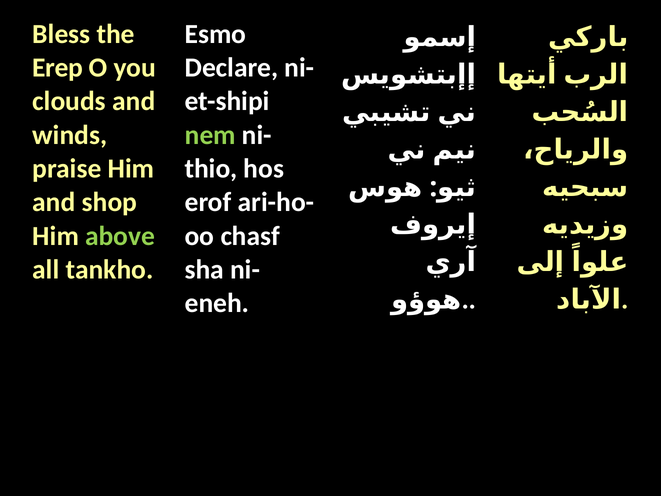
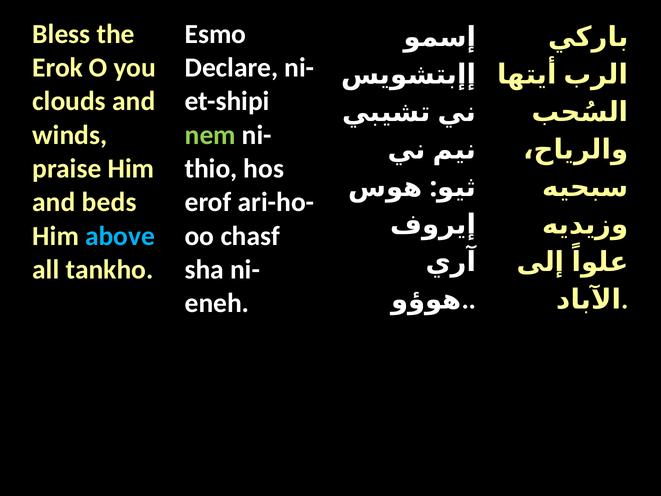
Erep: Erep -> Erok (58, 68)
shop: shop -> beds (109, 202)
above colour: light green -> light blue (120, 236)
